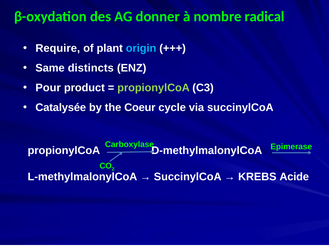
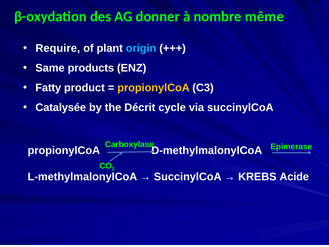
radical: radical -> même (264, 17)
distincts: distincts -> products (91, 68)
Pour: Pour -> Fatty (48, 88)
propionylCoA colour: light green -> yellow (154, 88)
Coeur: Coeur -> Décrit (140, 107)
